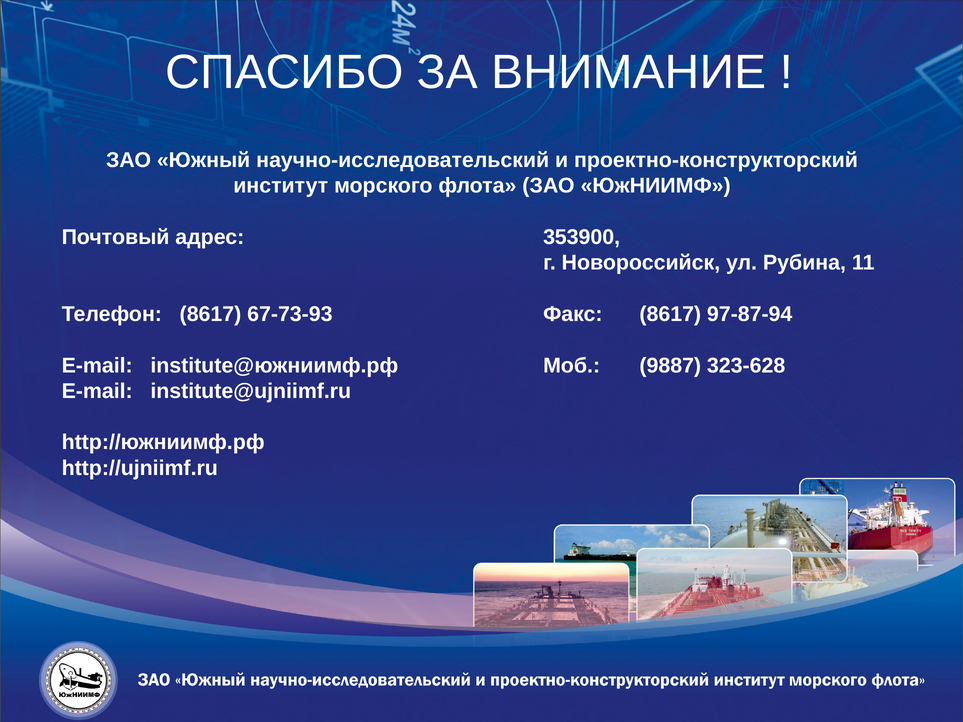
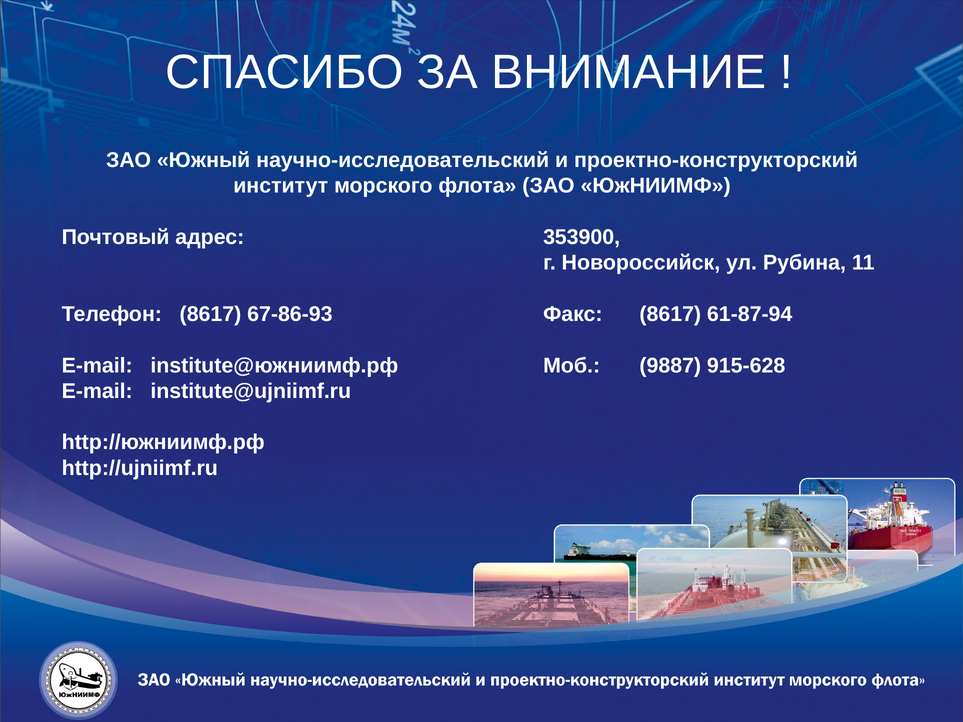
67-73-93: 67-73-93 -> 67-86-93 (290, 314)
97-87-94: 97-87-94 -> 61-87-94 (750, 314)
323-628: 323-628 -> 915-628 (746, 366)
